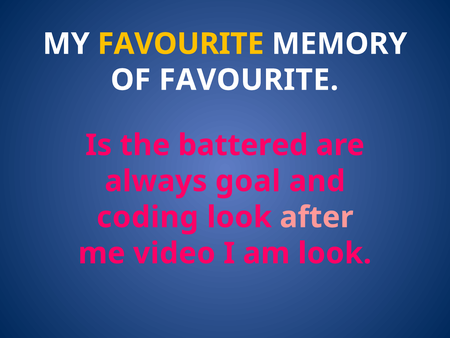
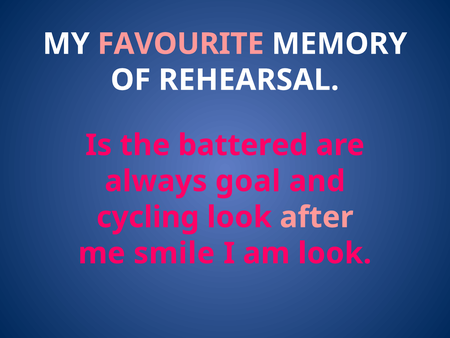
FAVOURITE colour: yellow -> pink (181, 44)
OF FAVOURITE: FAVOURITE -> REHEARSAL (249, 80)
coding: coding -> cycling (148, 217)
video: video -> smile (174, 253)
